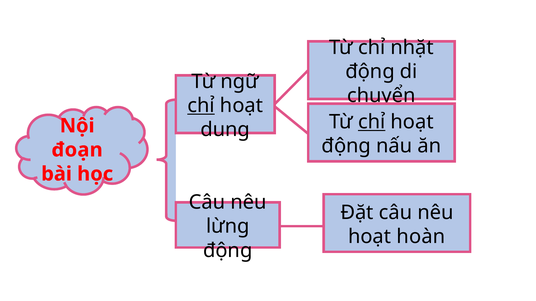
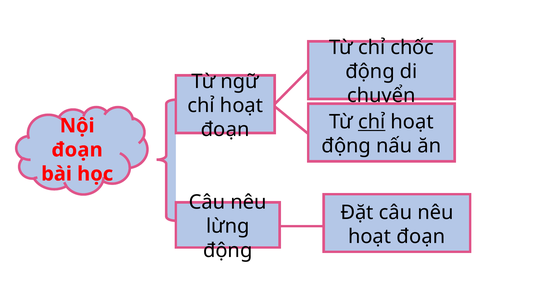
nhặt: nhặt -> chốc (412, 48)
chỉ underline: present -> none (201, 106)
dung: dung -> đoạn (225, 130)
hoàn: hoàn -> đoạn (421, 237)
